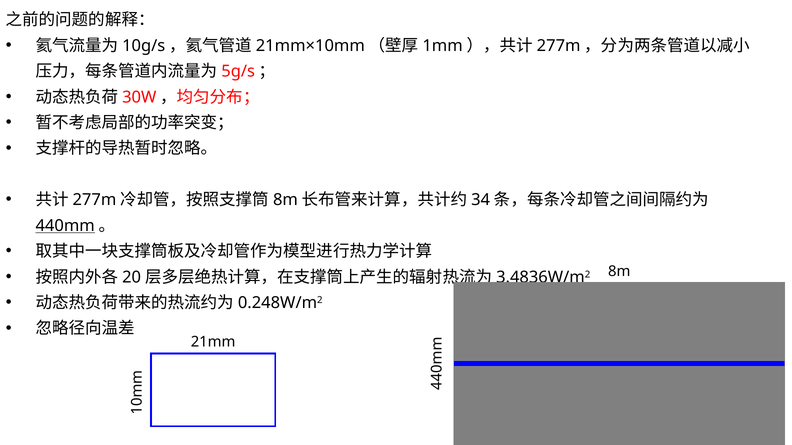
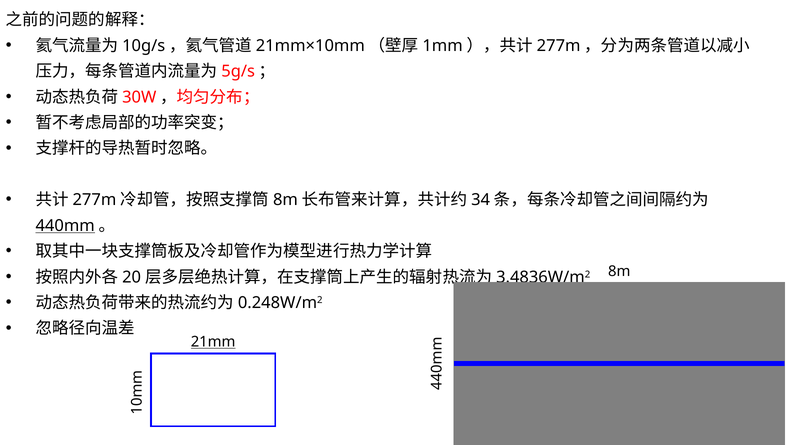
21mm underline: none -> present (213, 342)
